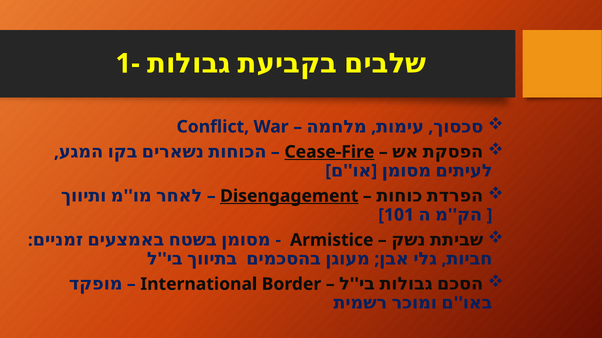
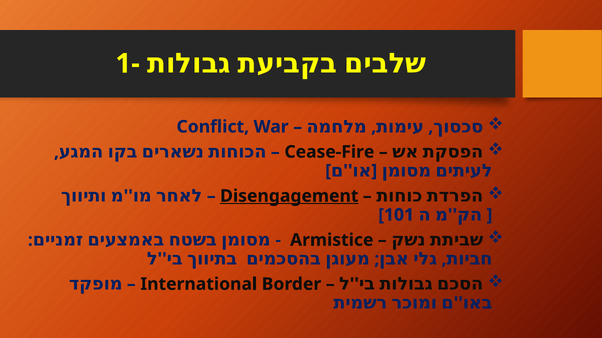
Cease-Fire underline: present -> none (329, 152)
